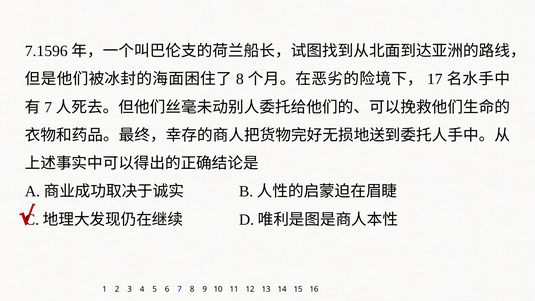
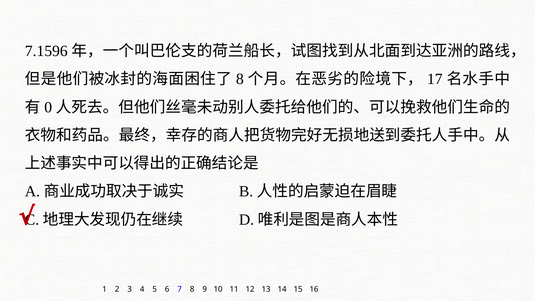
7: 7 -> 0 (48, 107)
